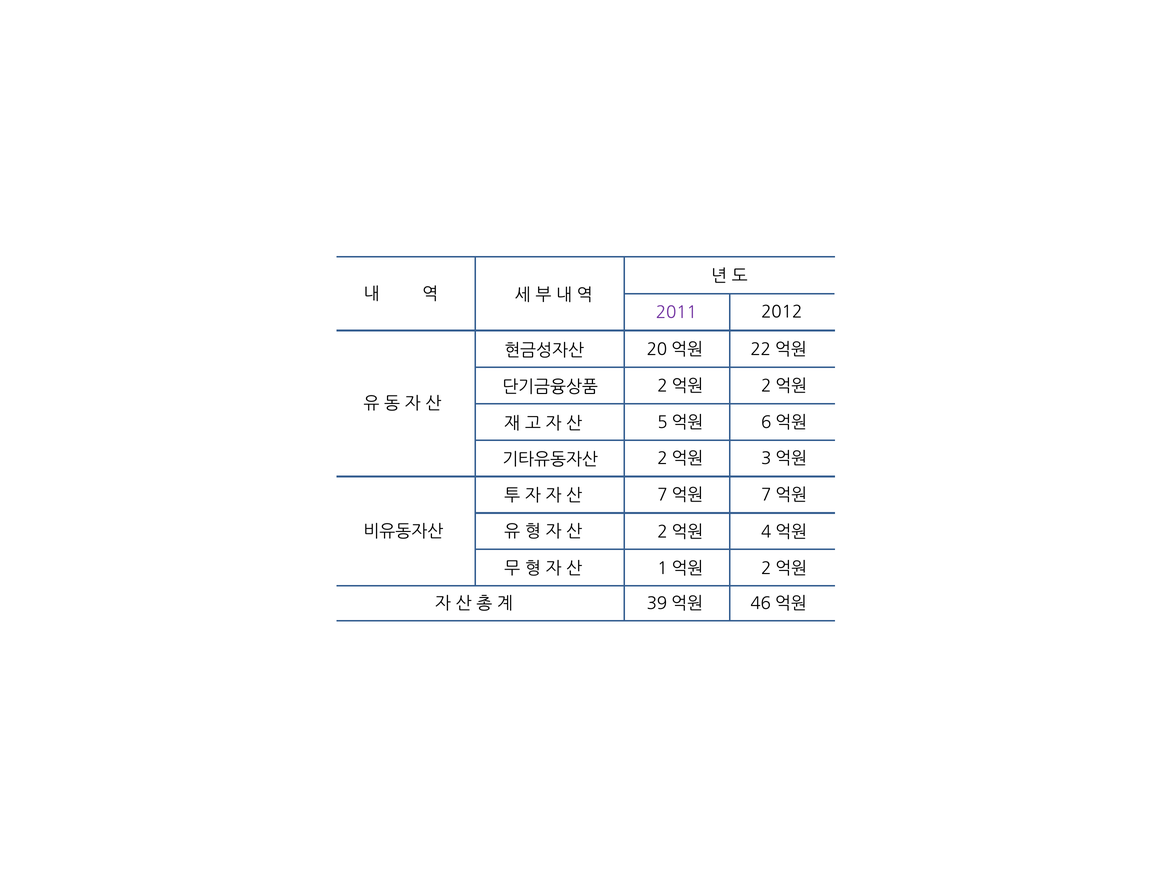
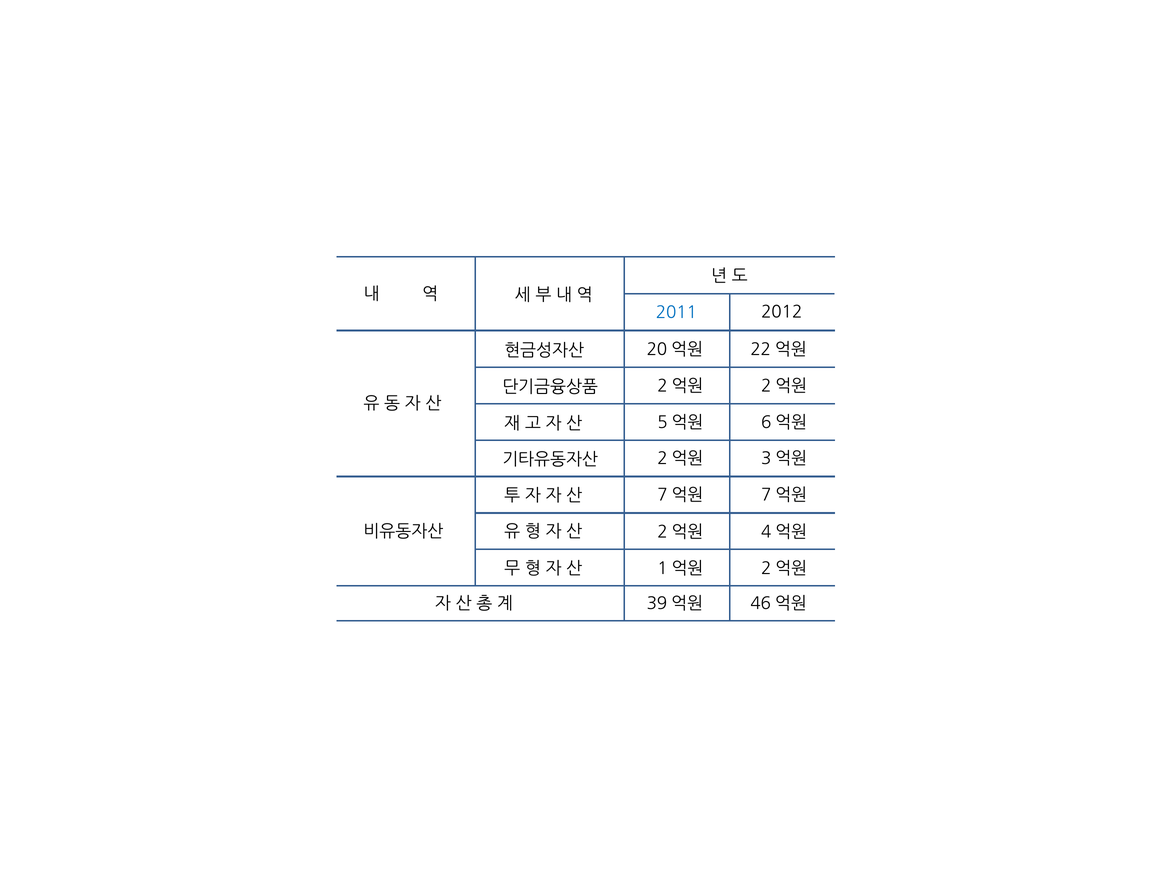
2011 colour: purple -> blue (676, 313)
